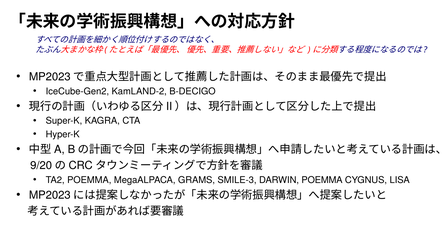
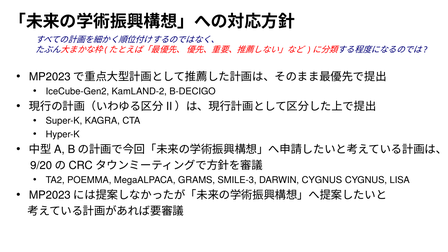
DARWIN POEMMA: POEMMA -> CYGNUS (322, 180)
